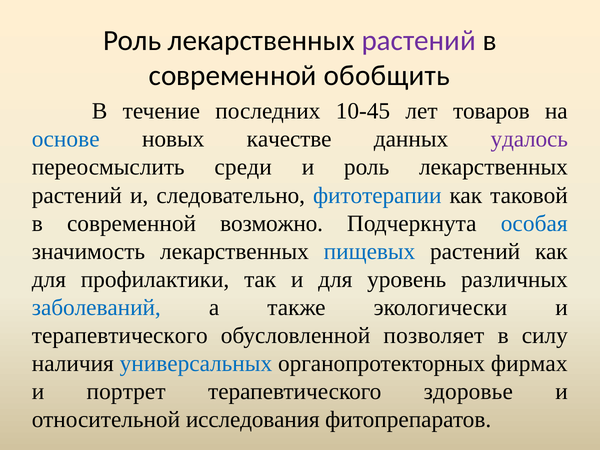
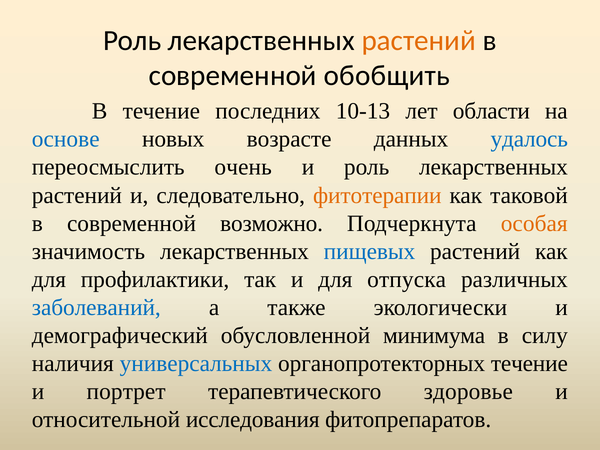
растений colour: purple -> orange (419, 41)
10-45: 10-45 -> 10-13 (363, 111)
товаров: товаров -> области (491, 111)
качестве: качестве -> возрасте (289, 139)
удалось colour: purple -> blue (529, 139)
среди: среди -> очень (243, 167)
фитотерапии colour: blue -> orange (377, 195)
особая colour: blue -> orange (534, 223)
уровень: уровень -> отпуска (407, 279)
терапевтического: терапевтического -> демографический (120, 335)
позволяет: позволяет -> минимума (434, 335)
органопротекторных фирмах: фирмах -> течение (529, 363)
